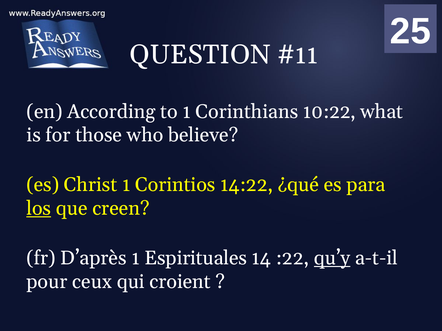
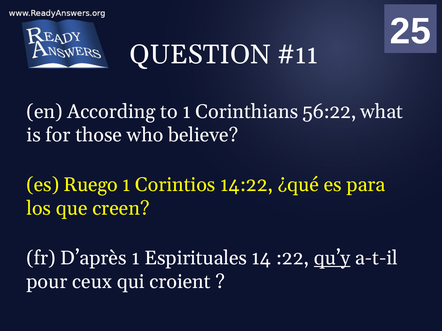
10:22: 10:22 -> 56:22 (329, 112)
Christ: Christ -> Ruego (91, 185)
los underline: present -> none (39, 209)
